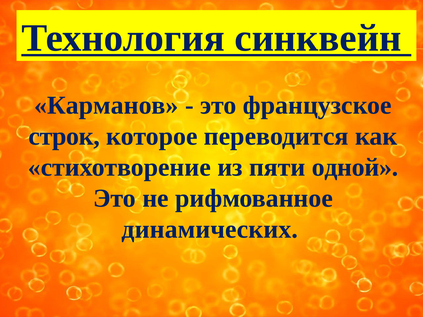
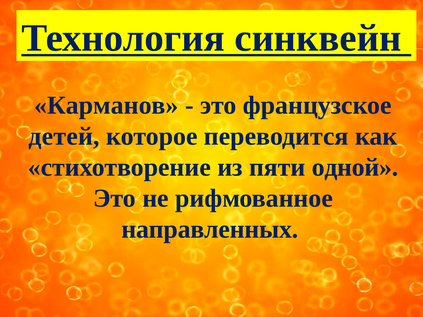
строк: строк -> детей (64, 136)
динамических: динамических -> направленных (210, 229)
